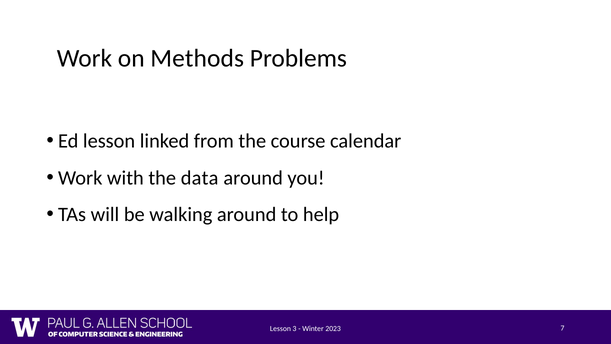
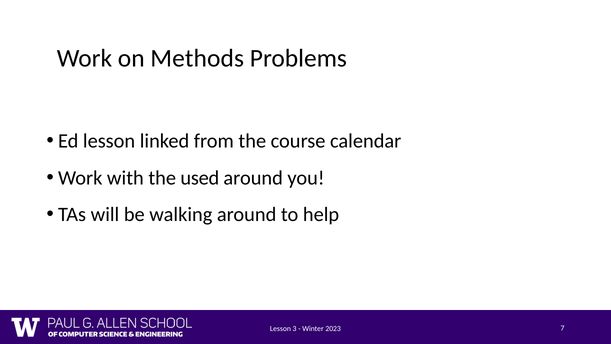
data: data -> used (200, 178)
